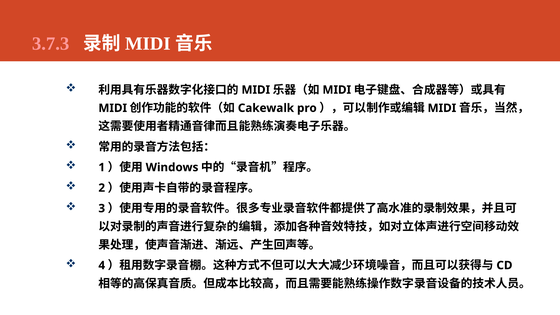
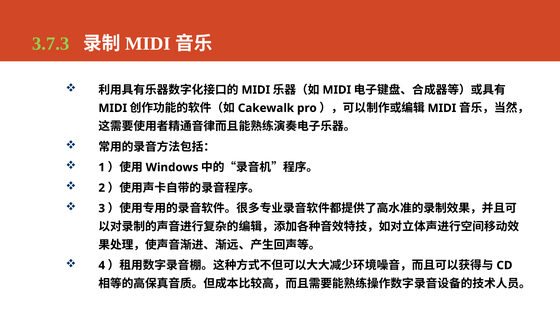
3.7.3 colour: pink -> light green (51, 44)
